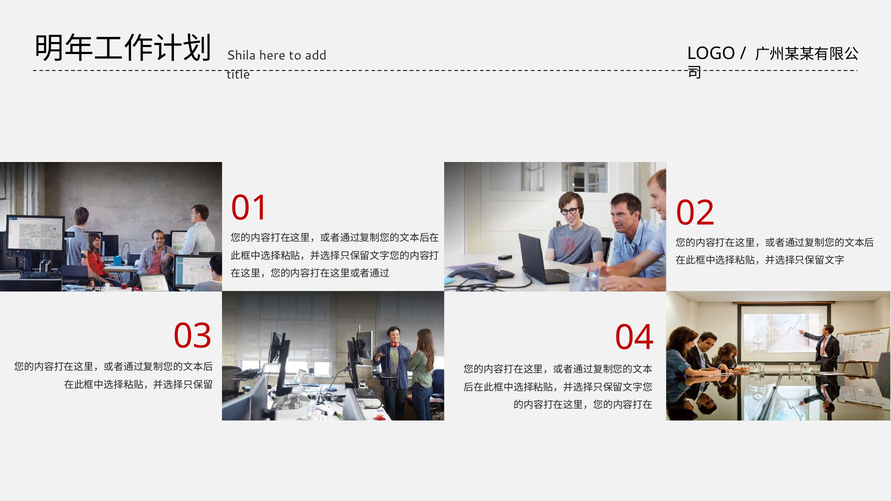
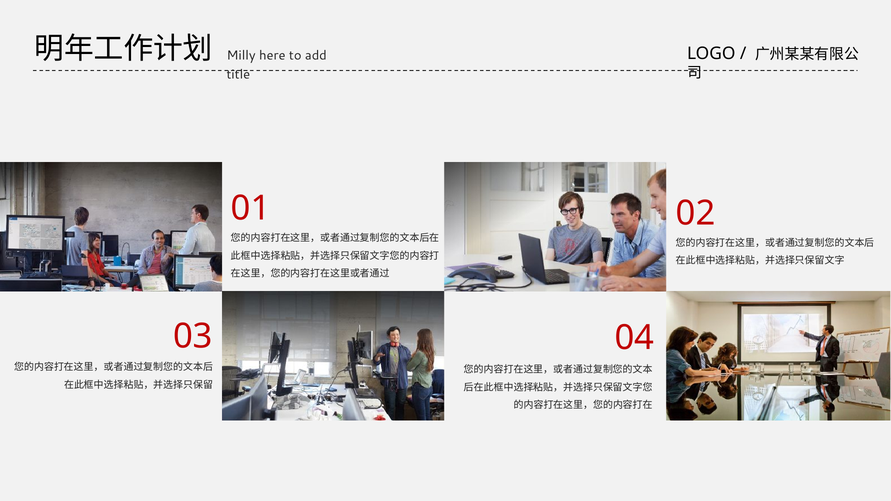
Shila: Shila -> Milly (241, 56)
